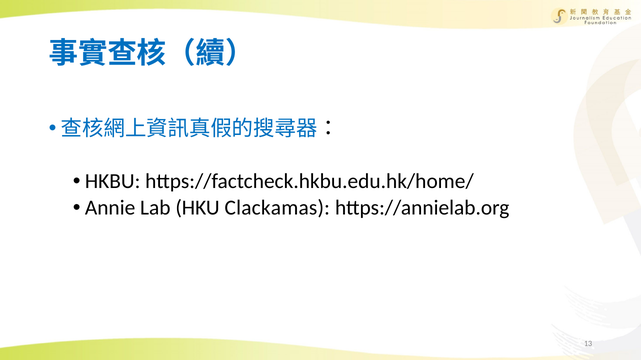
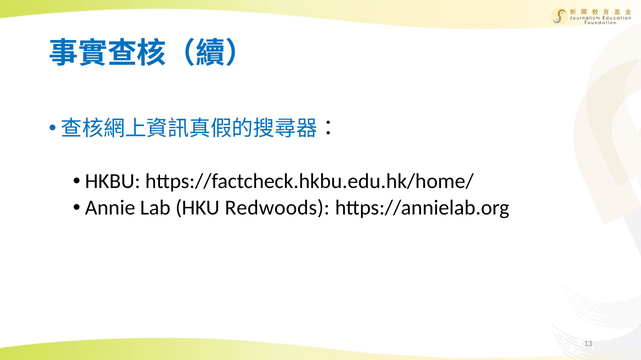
Clackamas: Clackamas -> Redwoods (277, 208)
